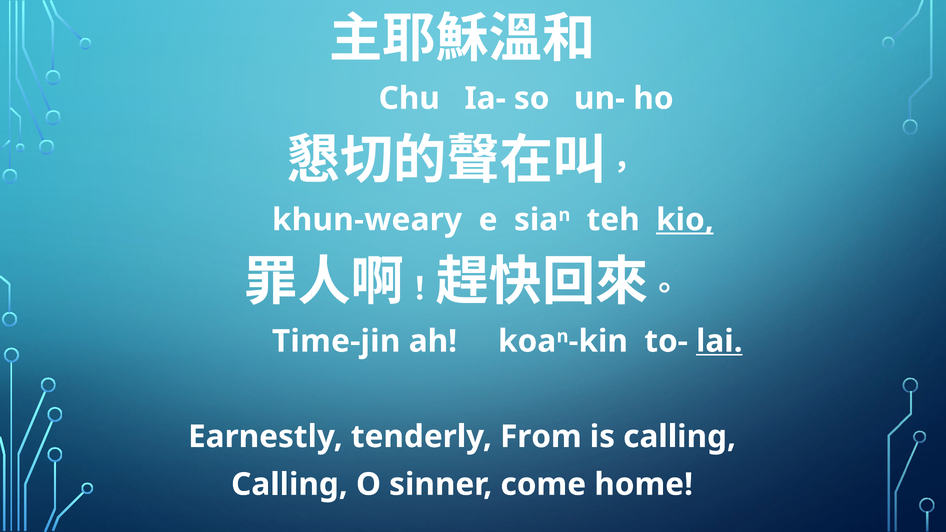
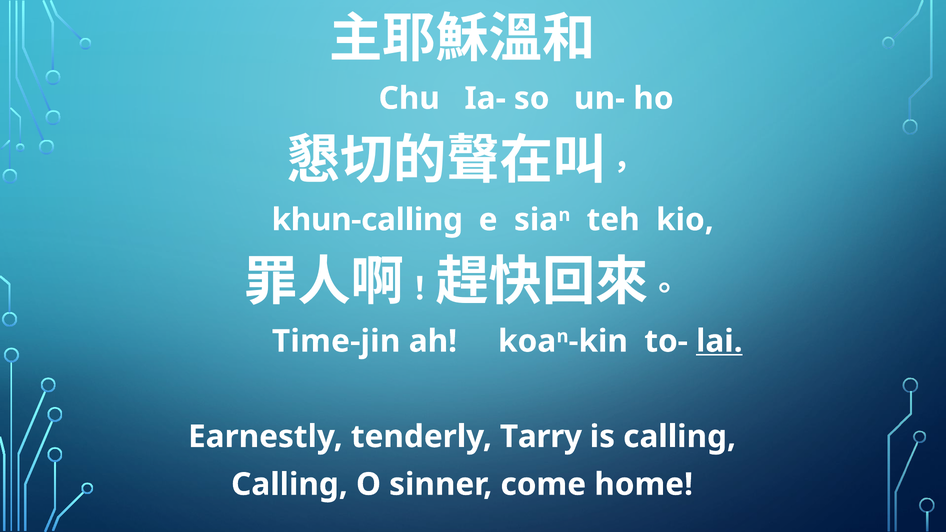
khun-weary: khun-weary -> khun-calling (367, 220)
kio underline: present -> none (685, 220)
From: From -> Tarry (541, 437)
